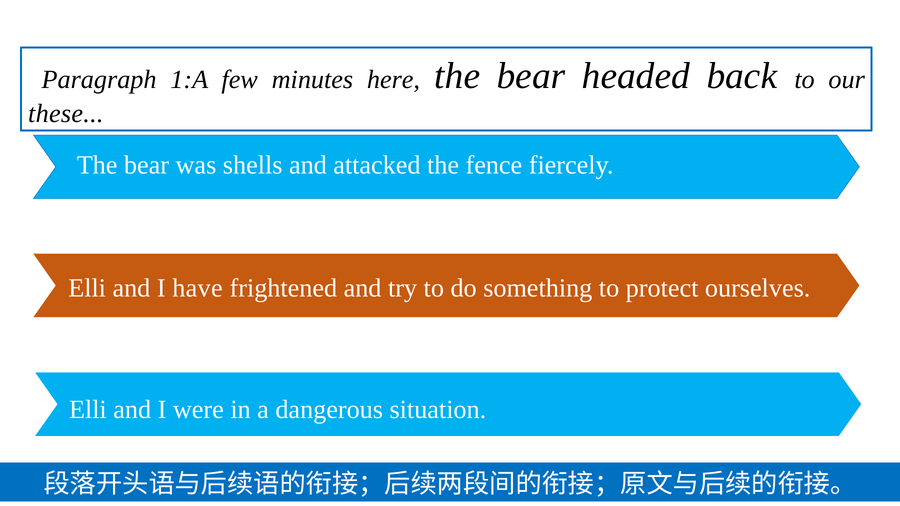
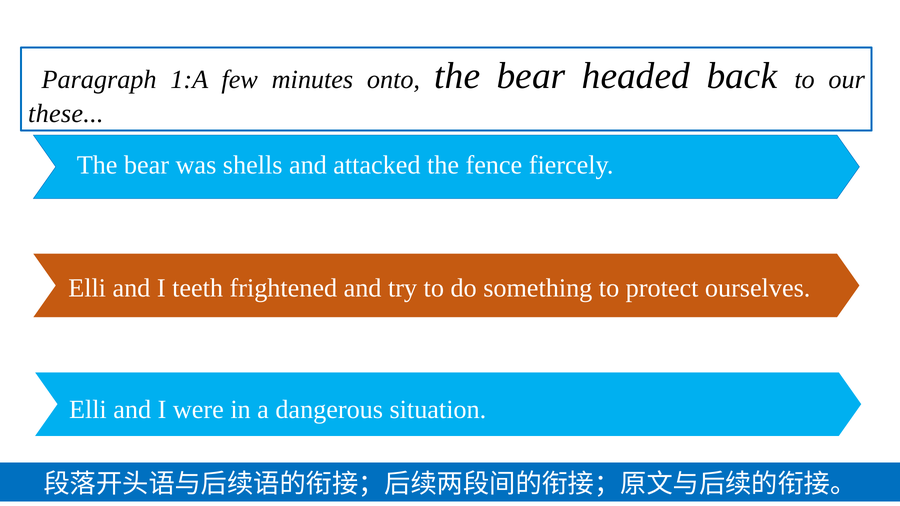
here: here -> onto (393, 80)
have: have -> teeth (198, 288)
